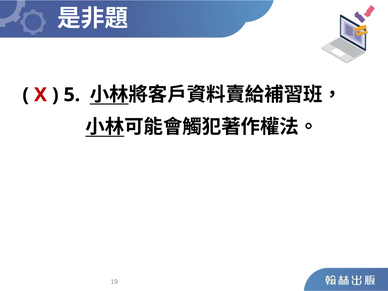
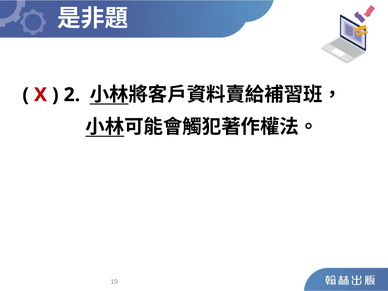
5: 5 -> 2 (72, 95)
